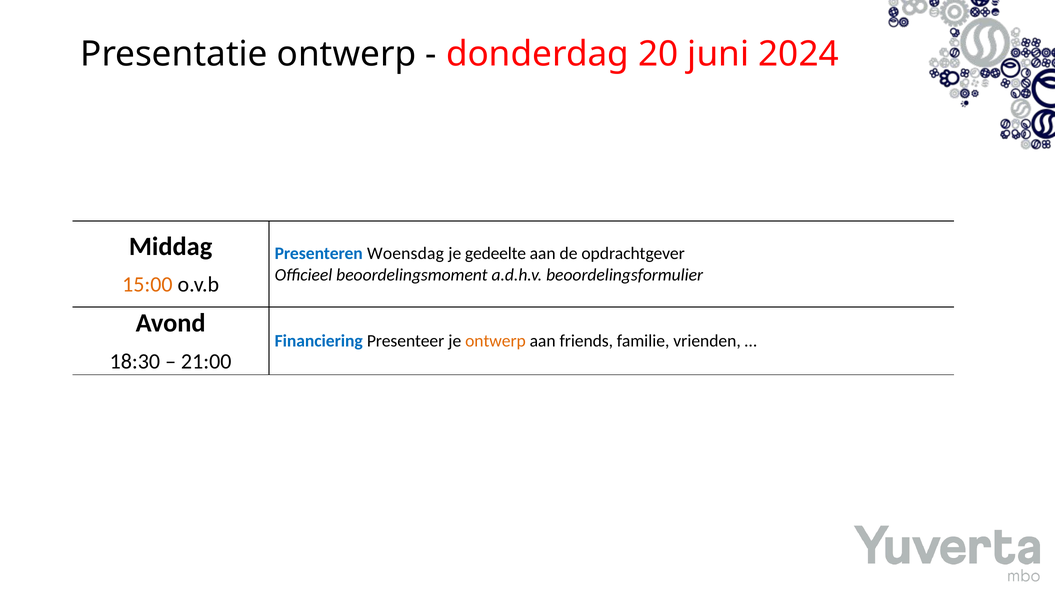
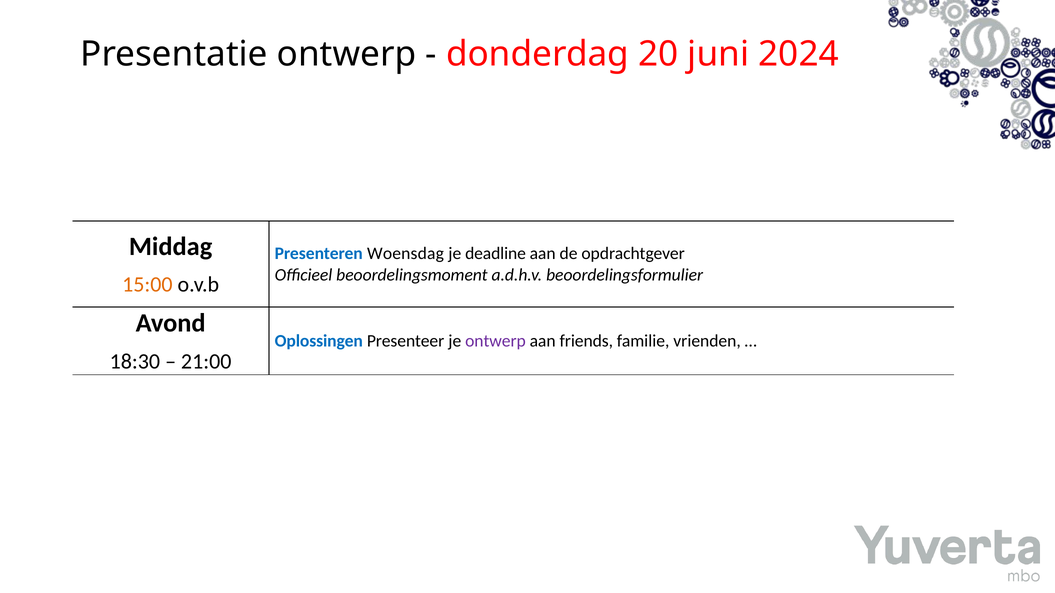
gedeelte: gedeelte -> deadline (496, 254)
Financiering: Financiering -> Oplossingen (319, 341)
ontwerp colour: orange -> purple (495, 341)
